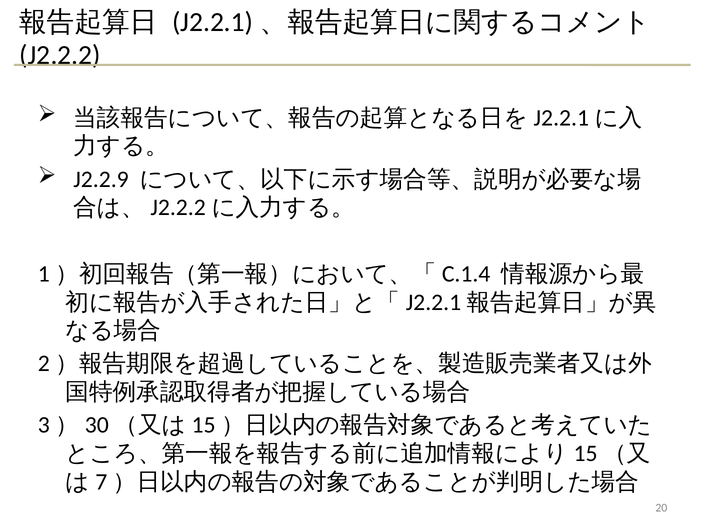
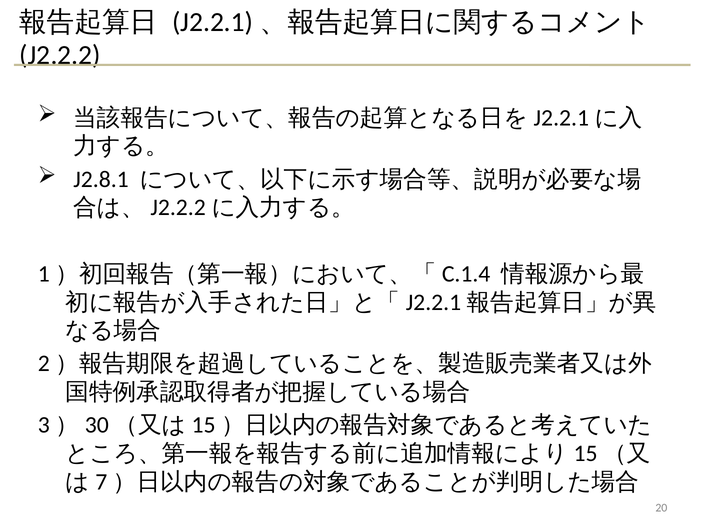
J2.2.9: J2.2.9 -> J2.8.1 (101, 179)
